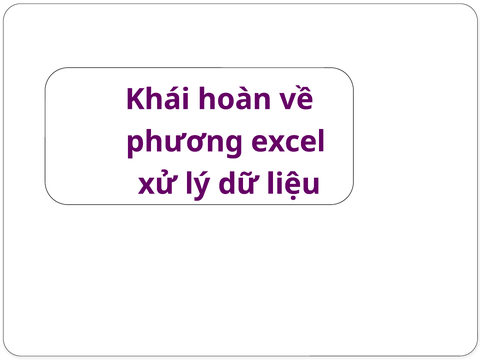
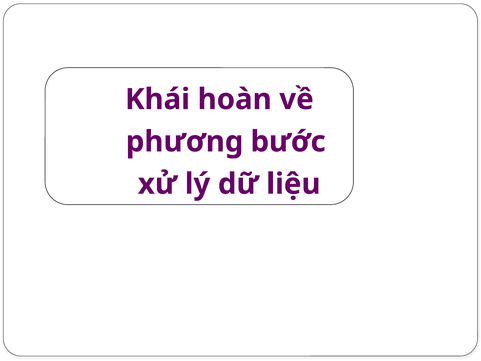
excel: excel -> bước (288, 142)
